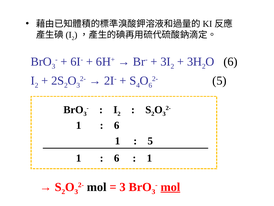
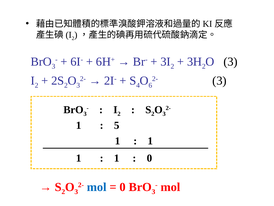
6: 6 -> 3 (231, 61)
5: 5 -> 3 (219, 81)
6: 6 -> 5 (117, 125)
5: 5 -> 1 (150, 141)
6: 6 -> 1 (117, 158)
1: 1 -> 0 (149, 158)
mol colour: black -> blue (97, 187)
3: 3 -> 0 (123, 187)
mol underline: present -> none (170, 187)
